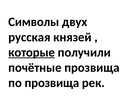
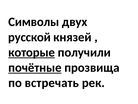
русская: русская -> русской (29, 37)
почётные underline: none -> present (35, 67)
по прозвища: прозвища -> встречать (52, 83)
